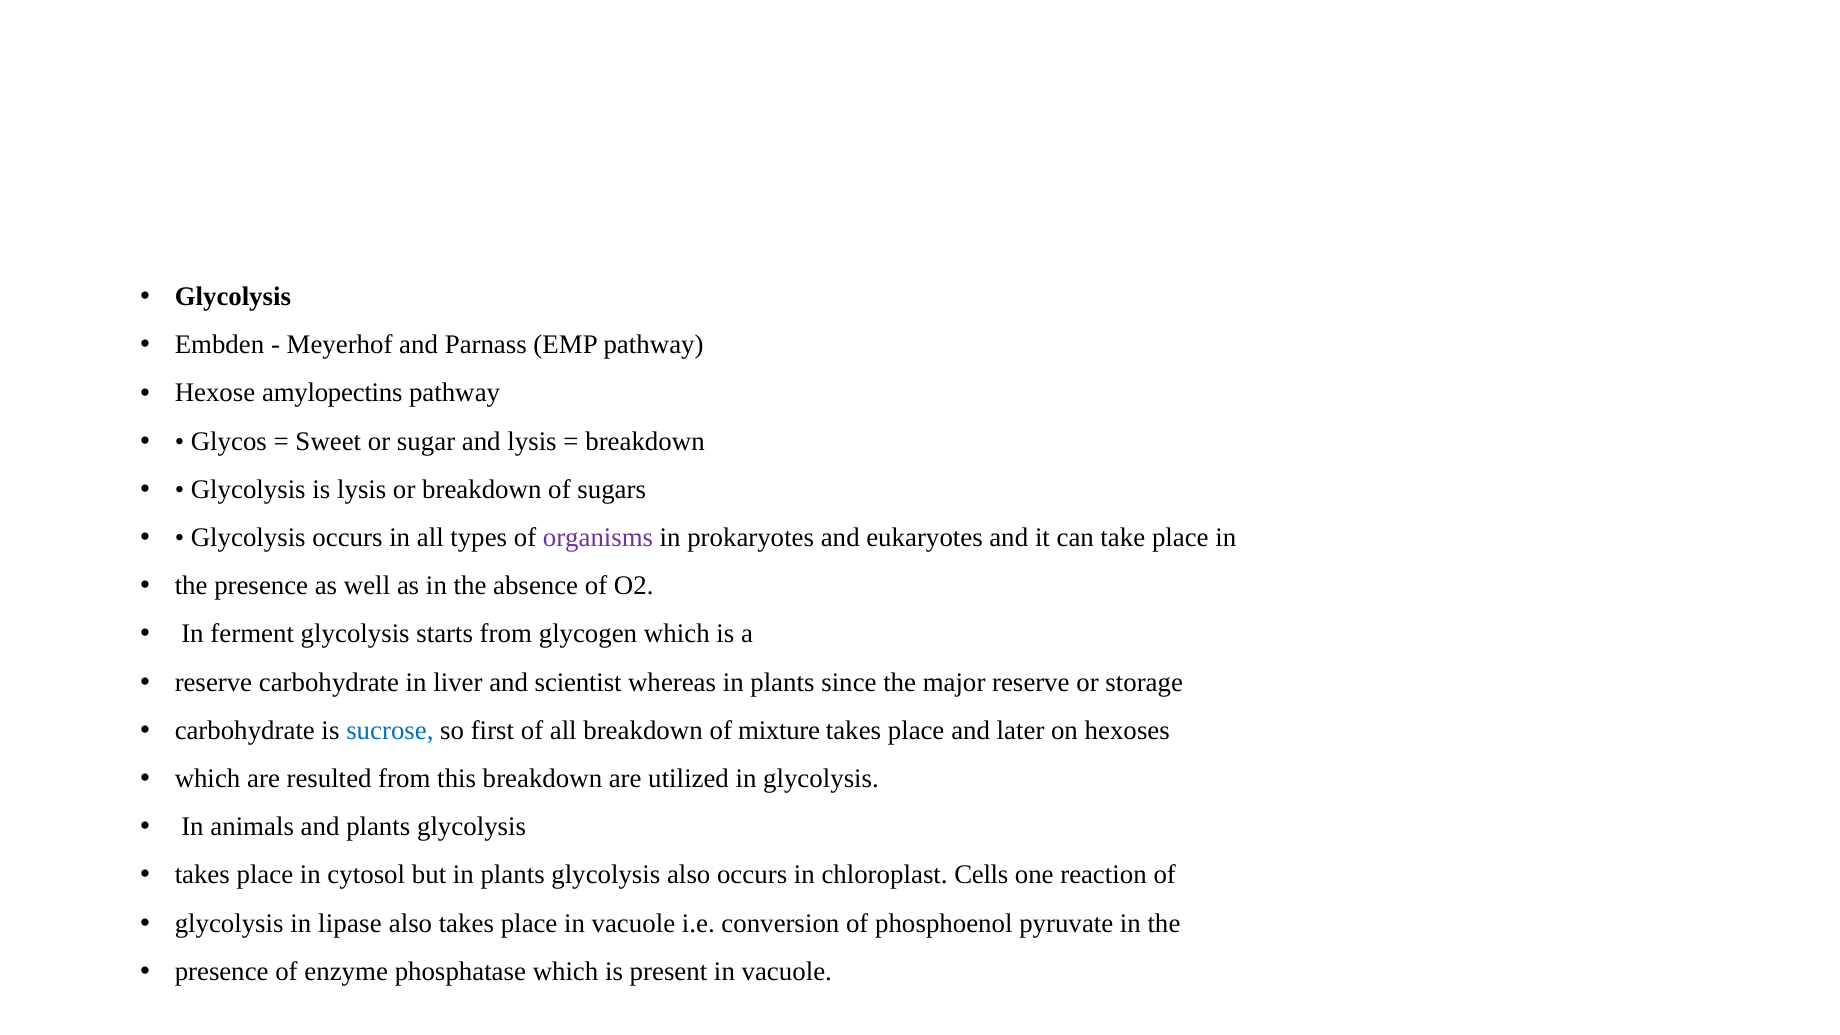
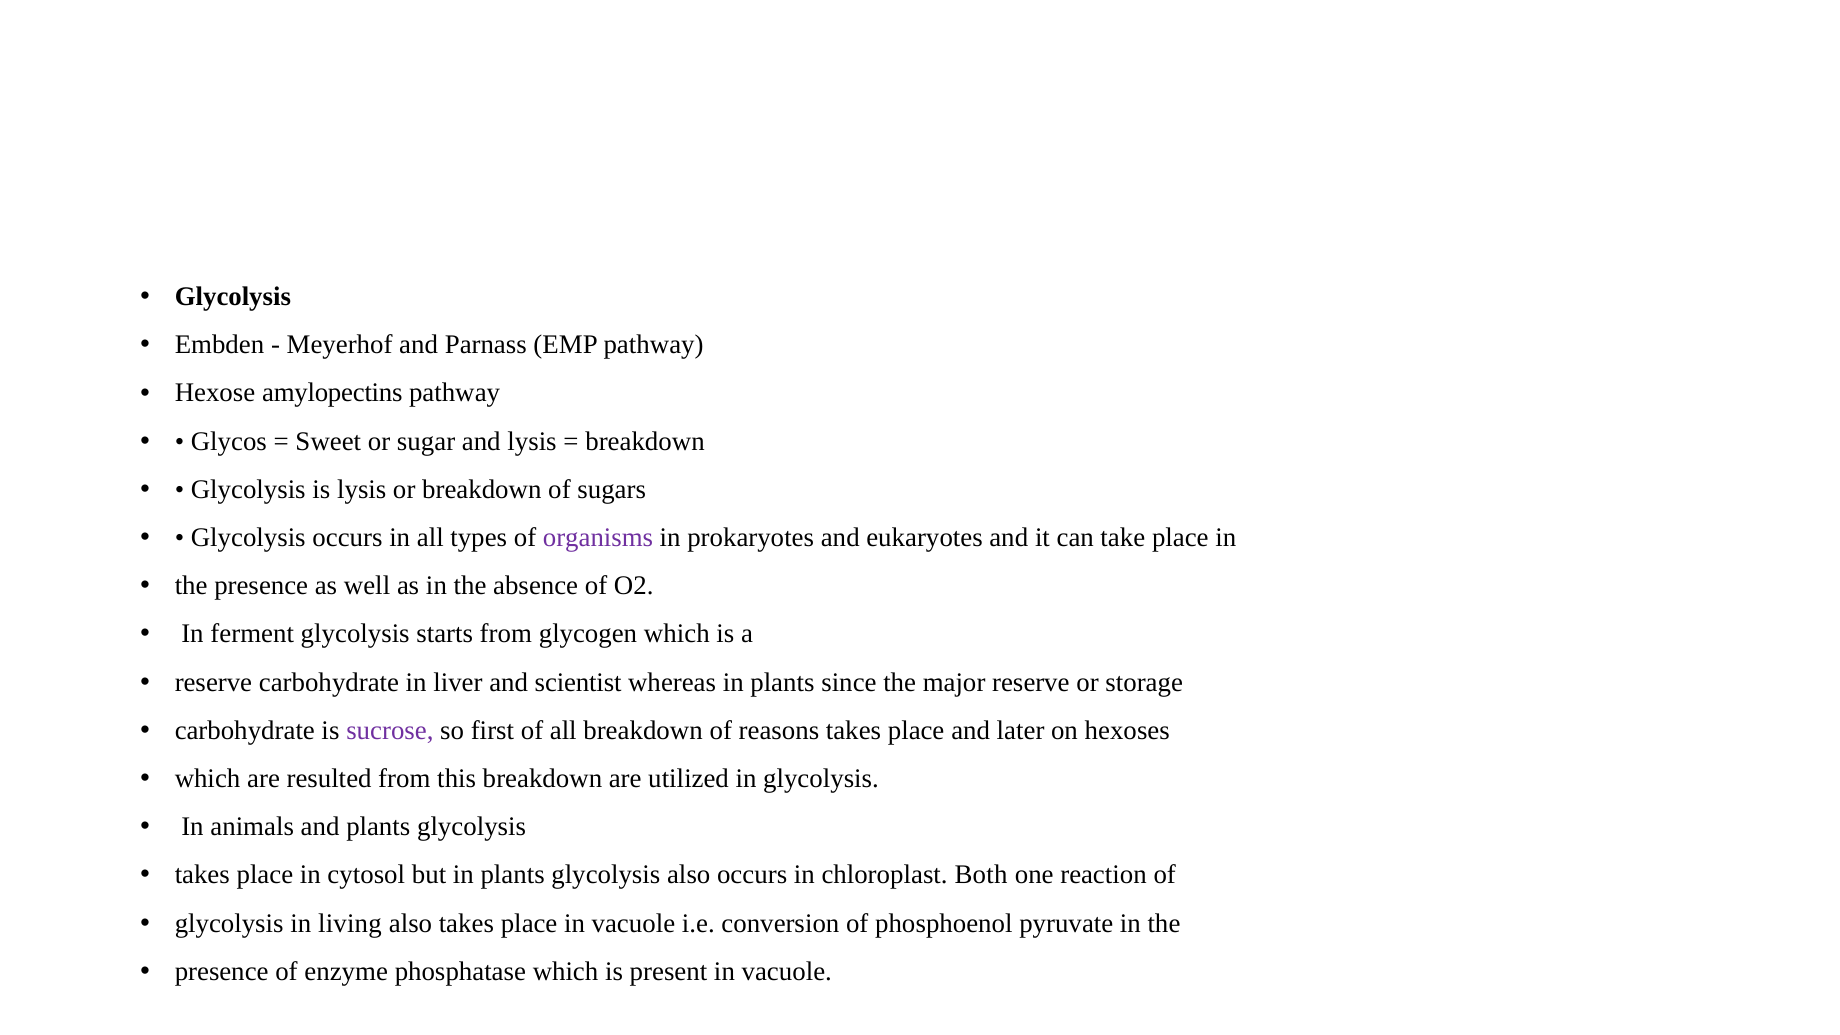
sucrose colour: blue -> purple (390, 730)
mixture: mixture -> reasons (779, 730)
Cells: Cells -> Both (981, 875)
lipase: lipase -> living (350, 923)
